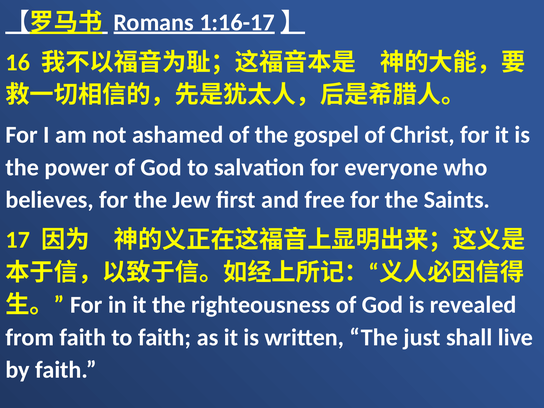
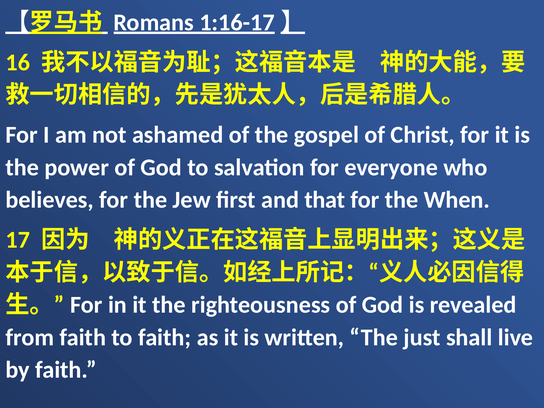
free: free -> that (325, 200)
Saints: Saints -> When (457, 200)
